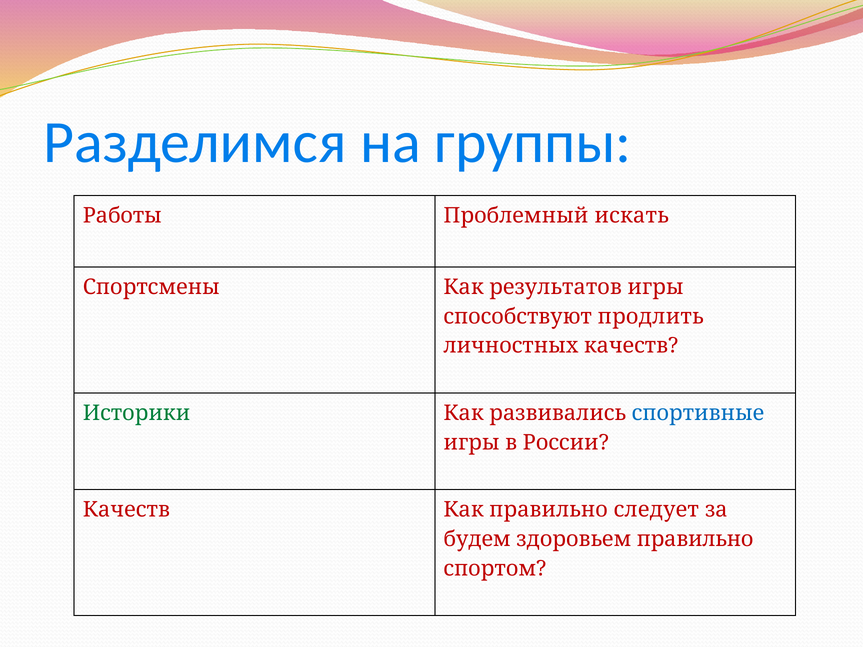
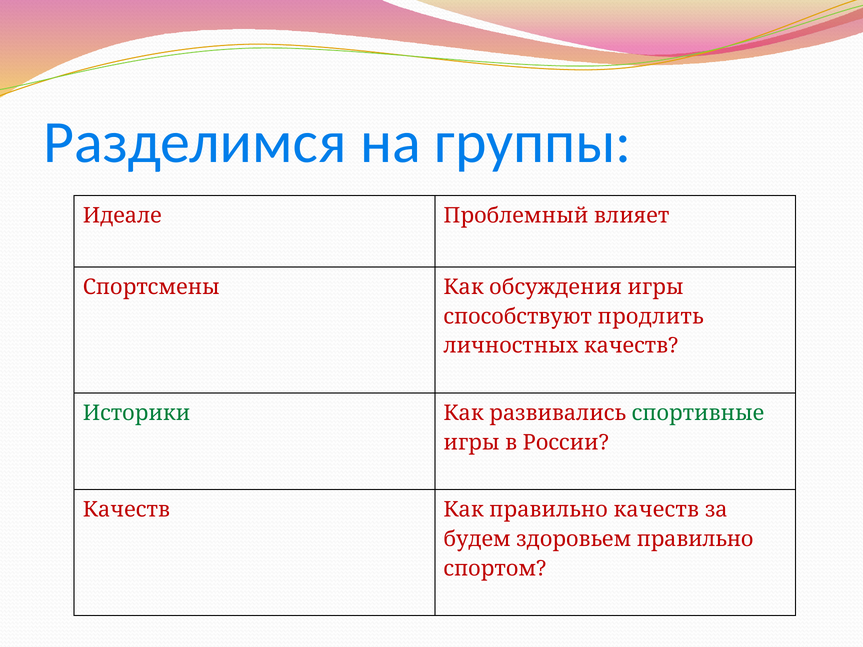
Работы: Работы -> Идеале (122, 216)
искать: искать -> влияет (632, 216)
результатов: результатов -> обсуждения (555, 287)
спортивные colour: blue -> green (698, 413)
правильно следует: следует -> качеств (656, 510)
